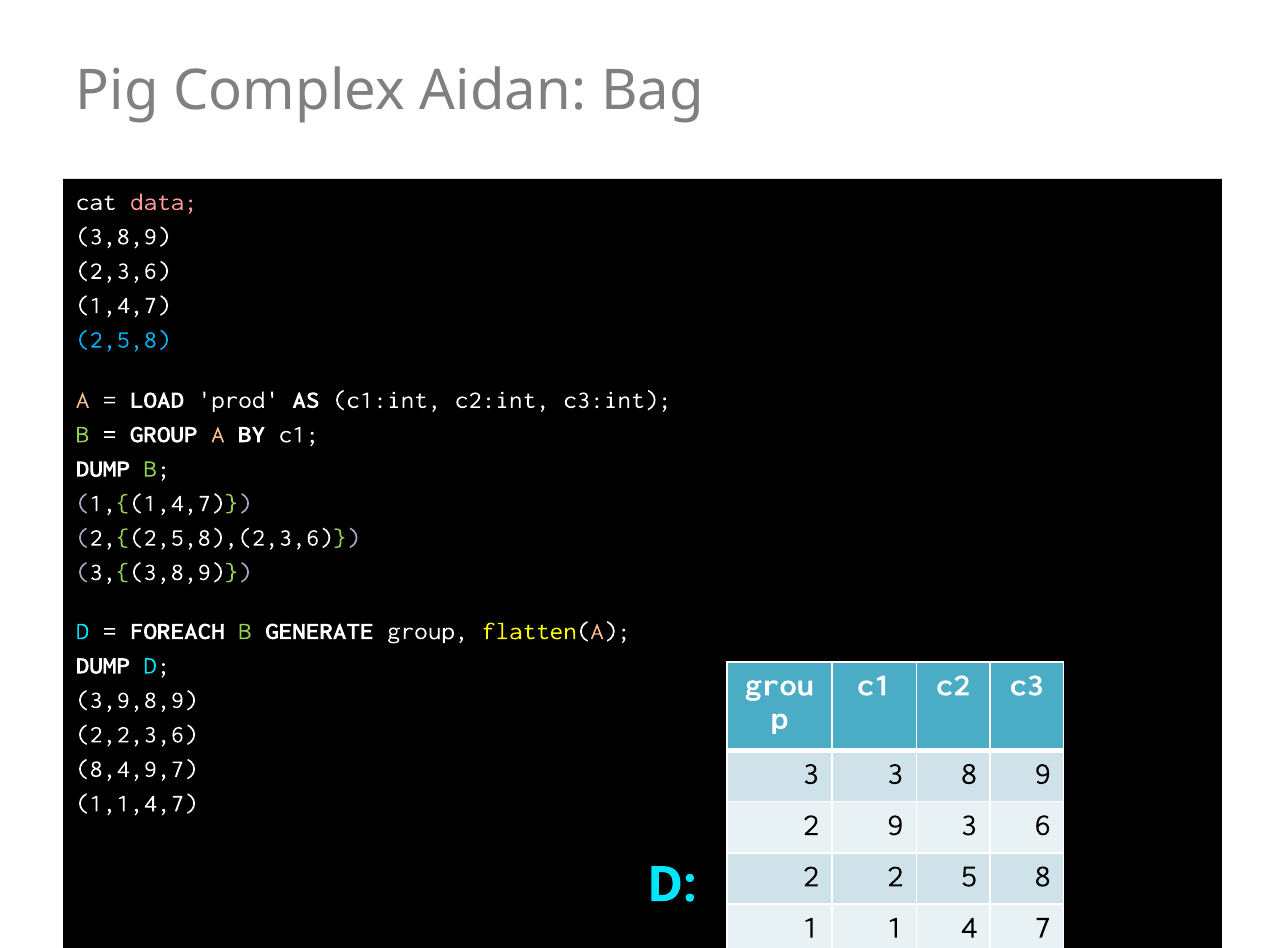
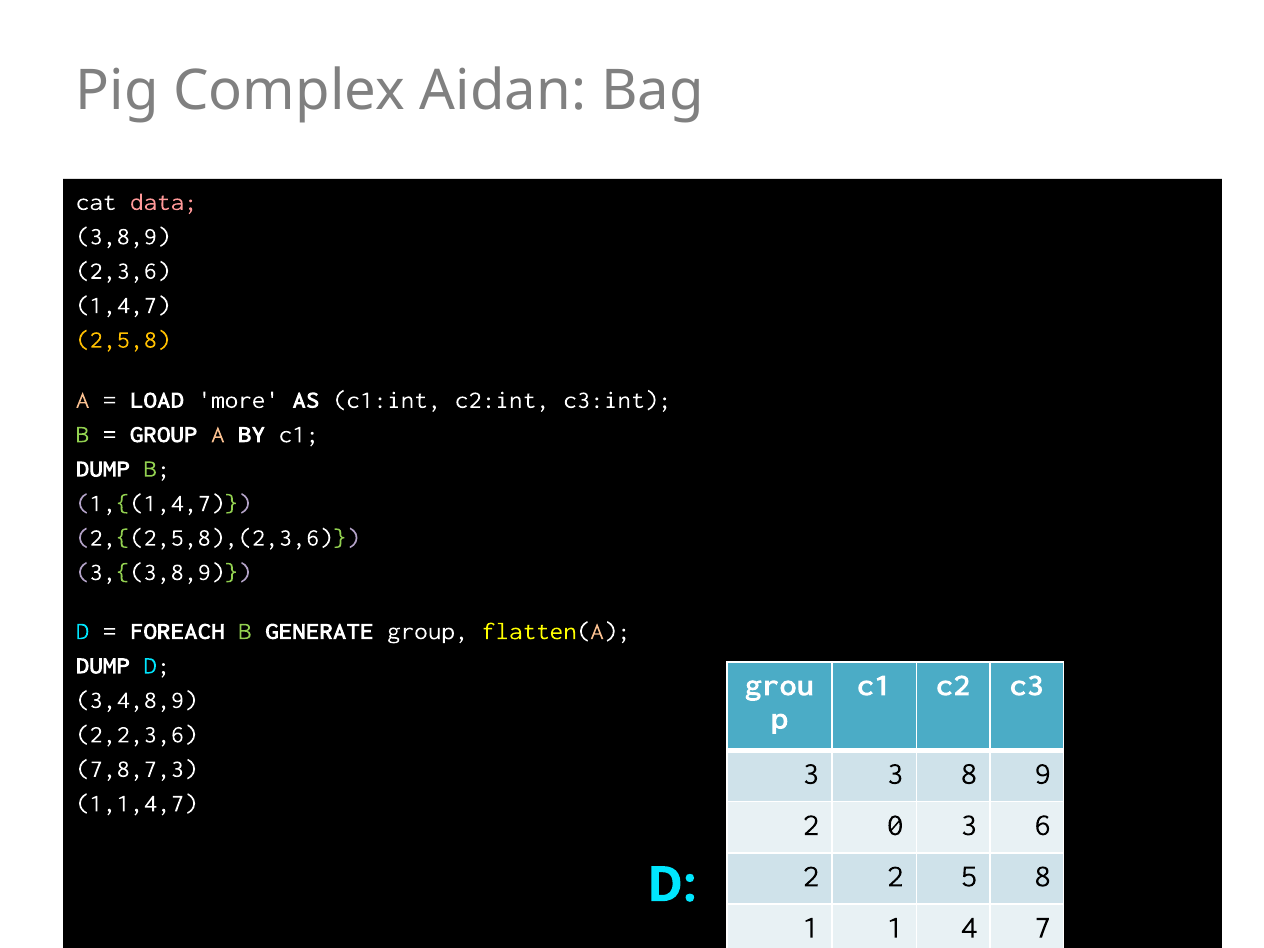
2,5,8 colour: light blue -> yellow (123, 340)
prod: prod -> more (238, 400)
3,9,8,9: 3,9,8,9 -> 3,4,8,9 (137, 700)
8,4,9,7: 8,4,9,7 -> 7,8,7,3 (137, 769)
2 9: 9 -> 0 (895, 825)
